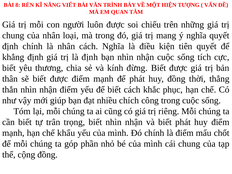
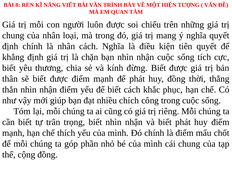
là định: định -> chặn (90, 57)
khẩu: khẩu -> thích (66, 133)
